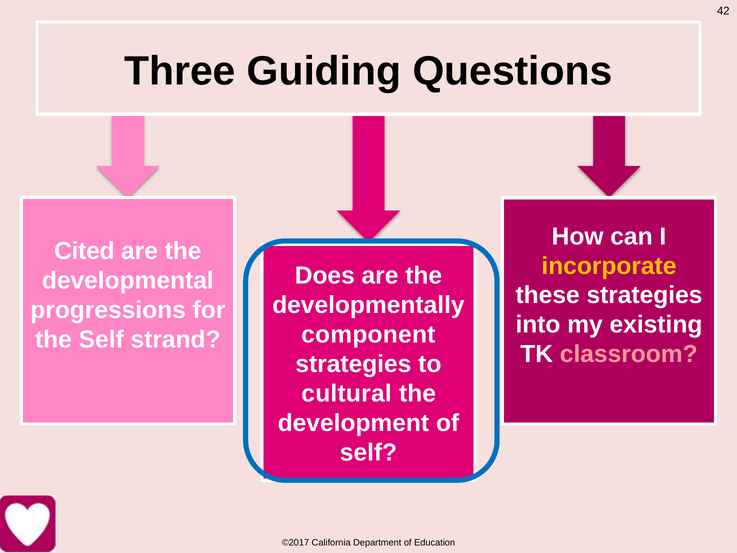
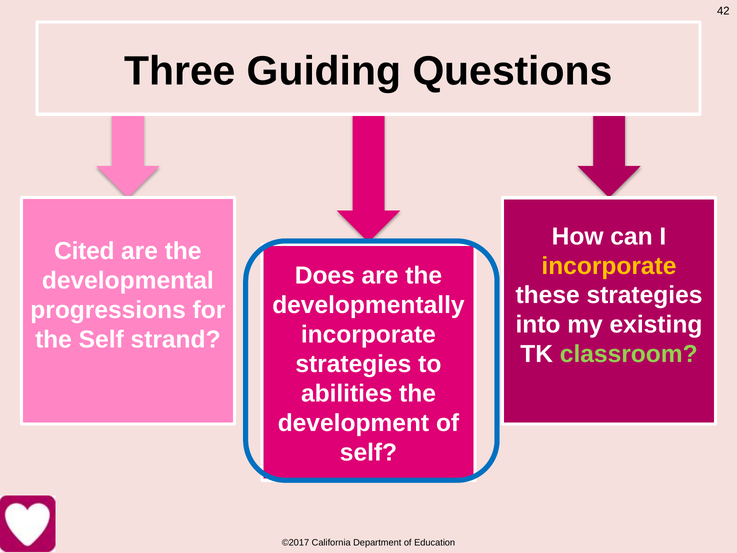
component: component -> incorporate (368, 334)
classroom colour: pink -> light green (629, 354)
cultural: cultural -> abilities (347, 393)
